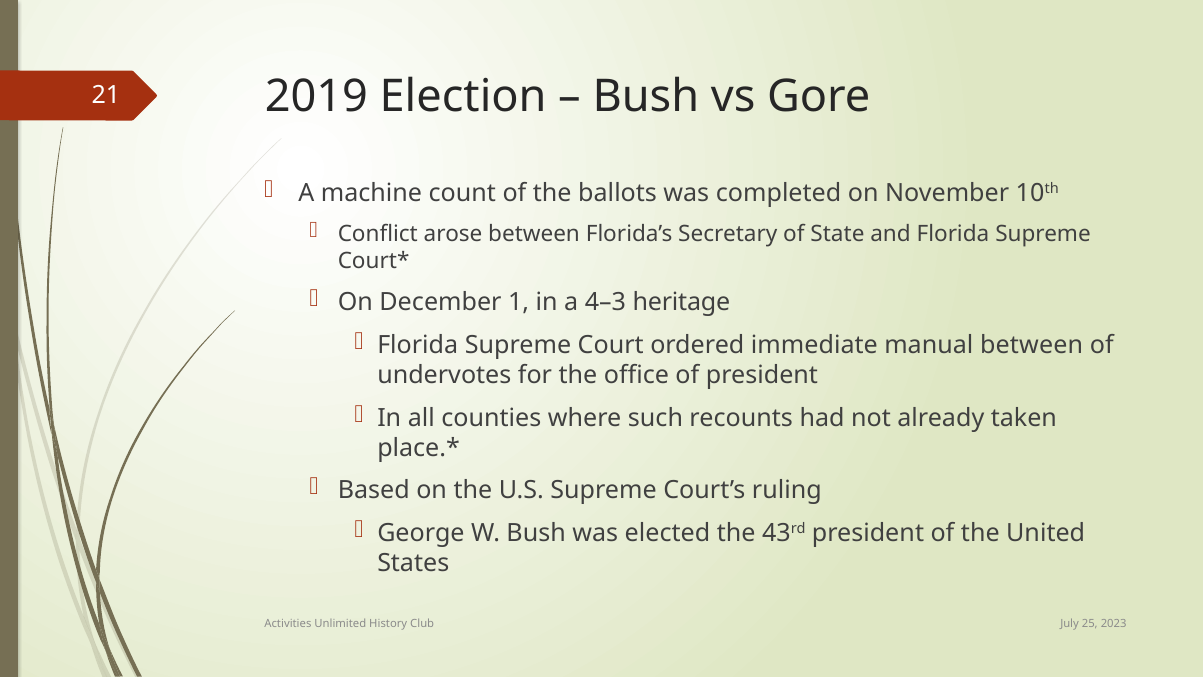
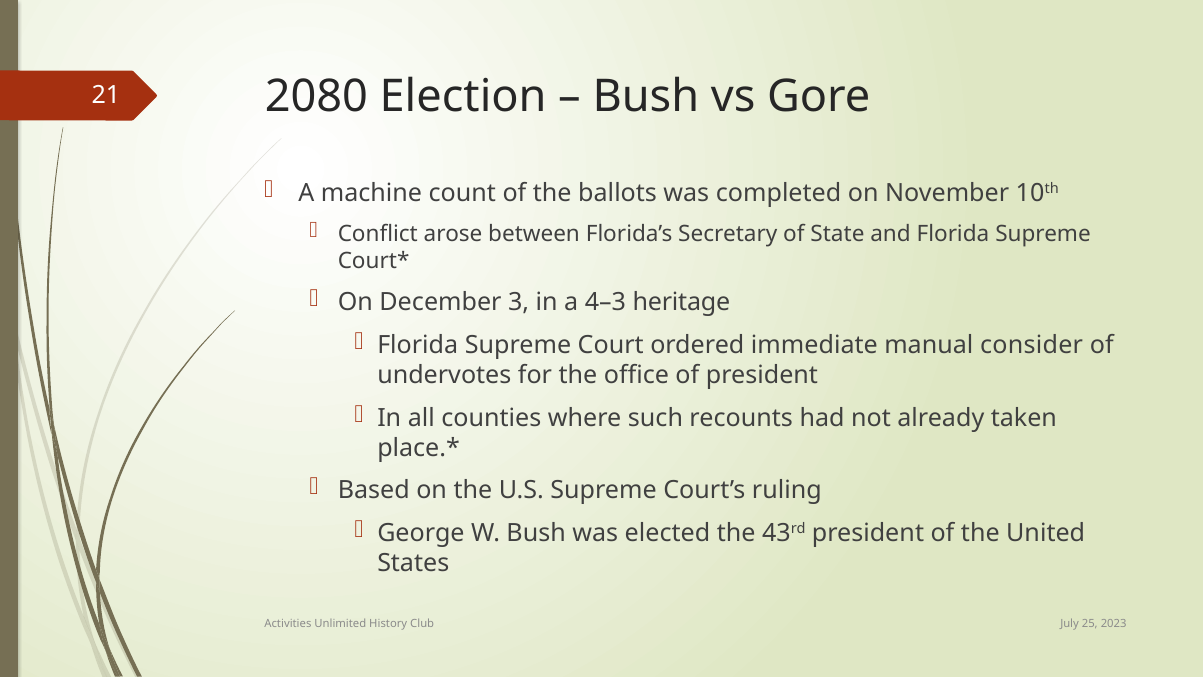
2019: 2019 -> 2080 (316, 96)
1: 1 -> 3 (519, 302)
manual between: between -> consider (1032, 345)
